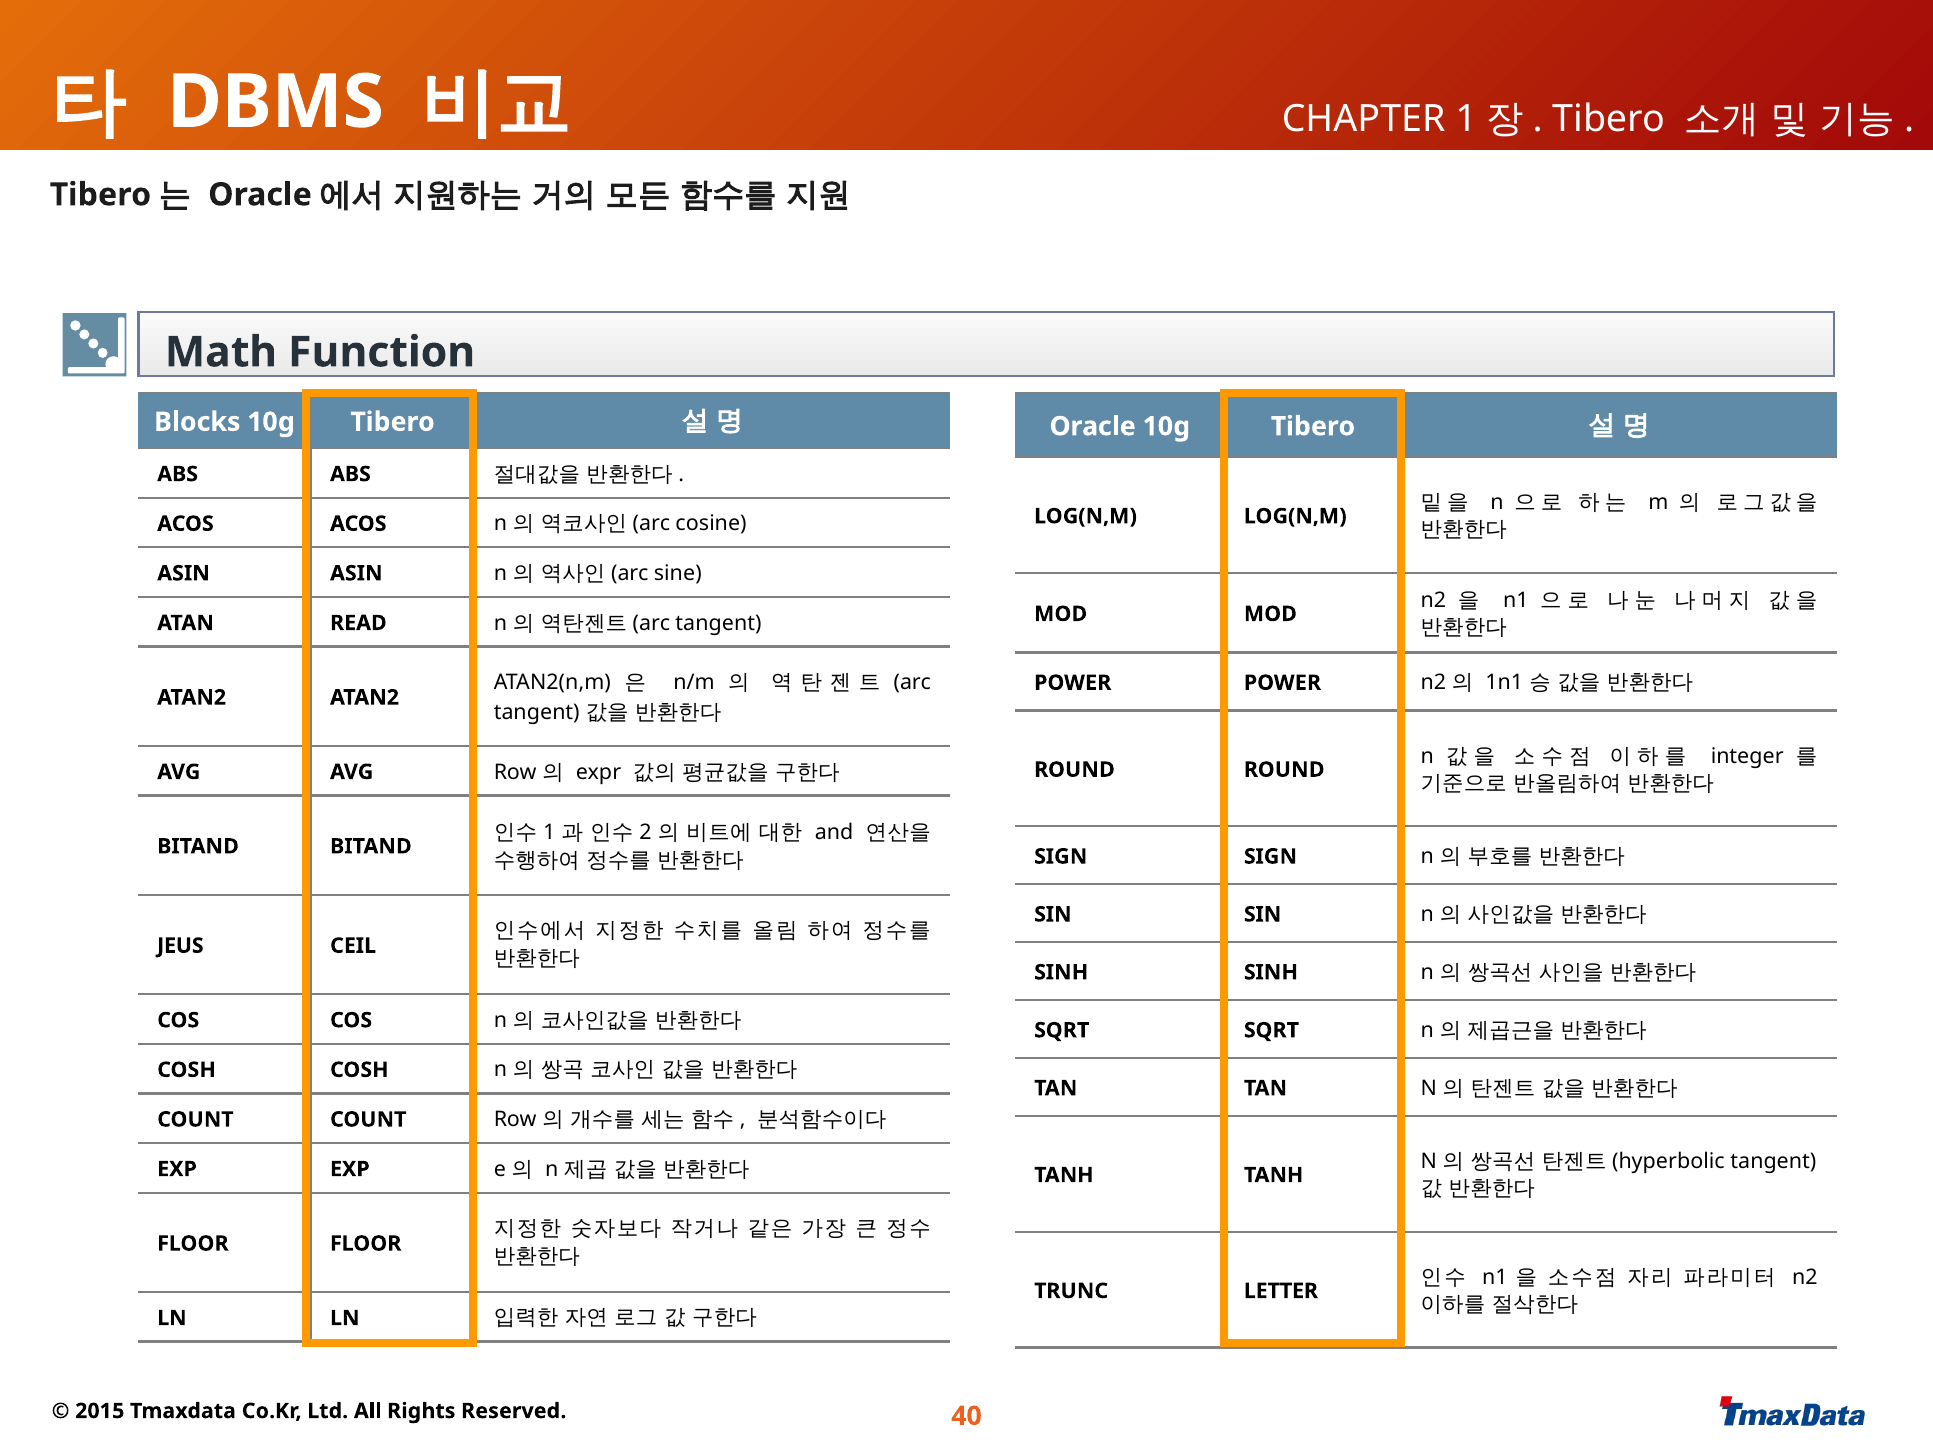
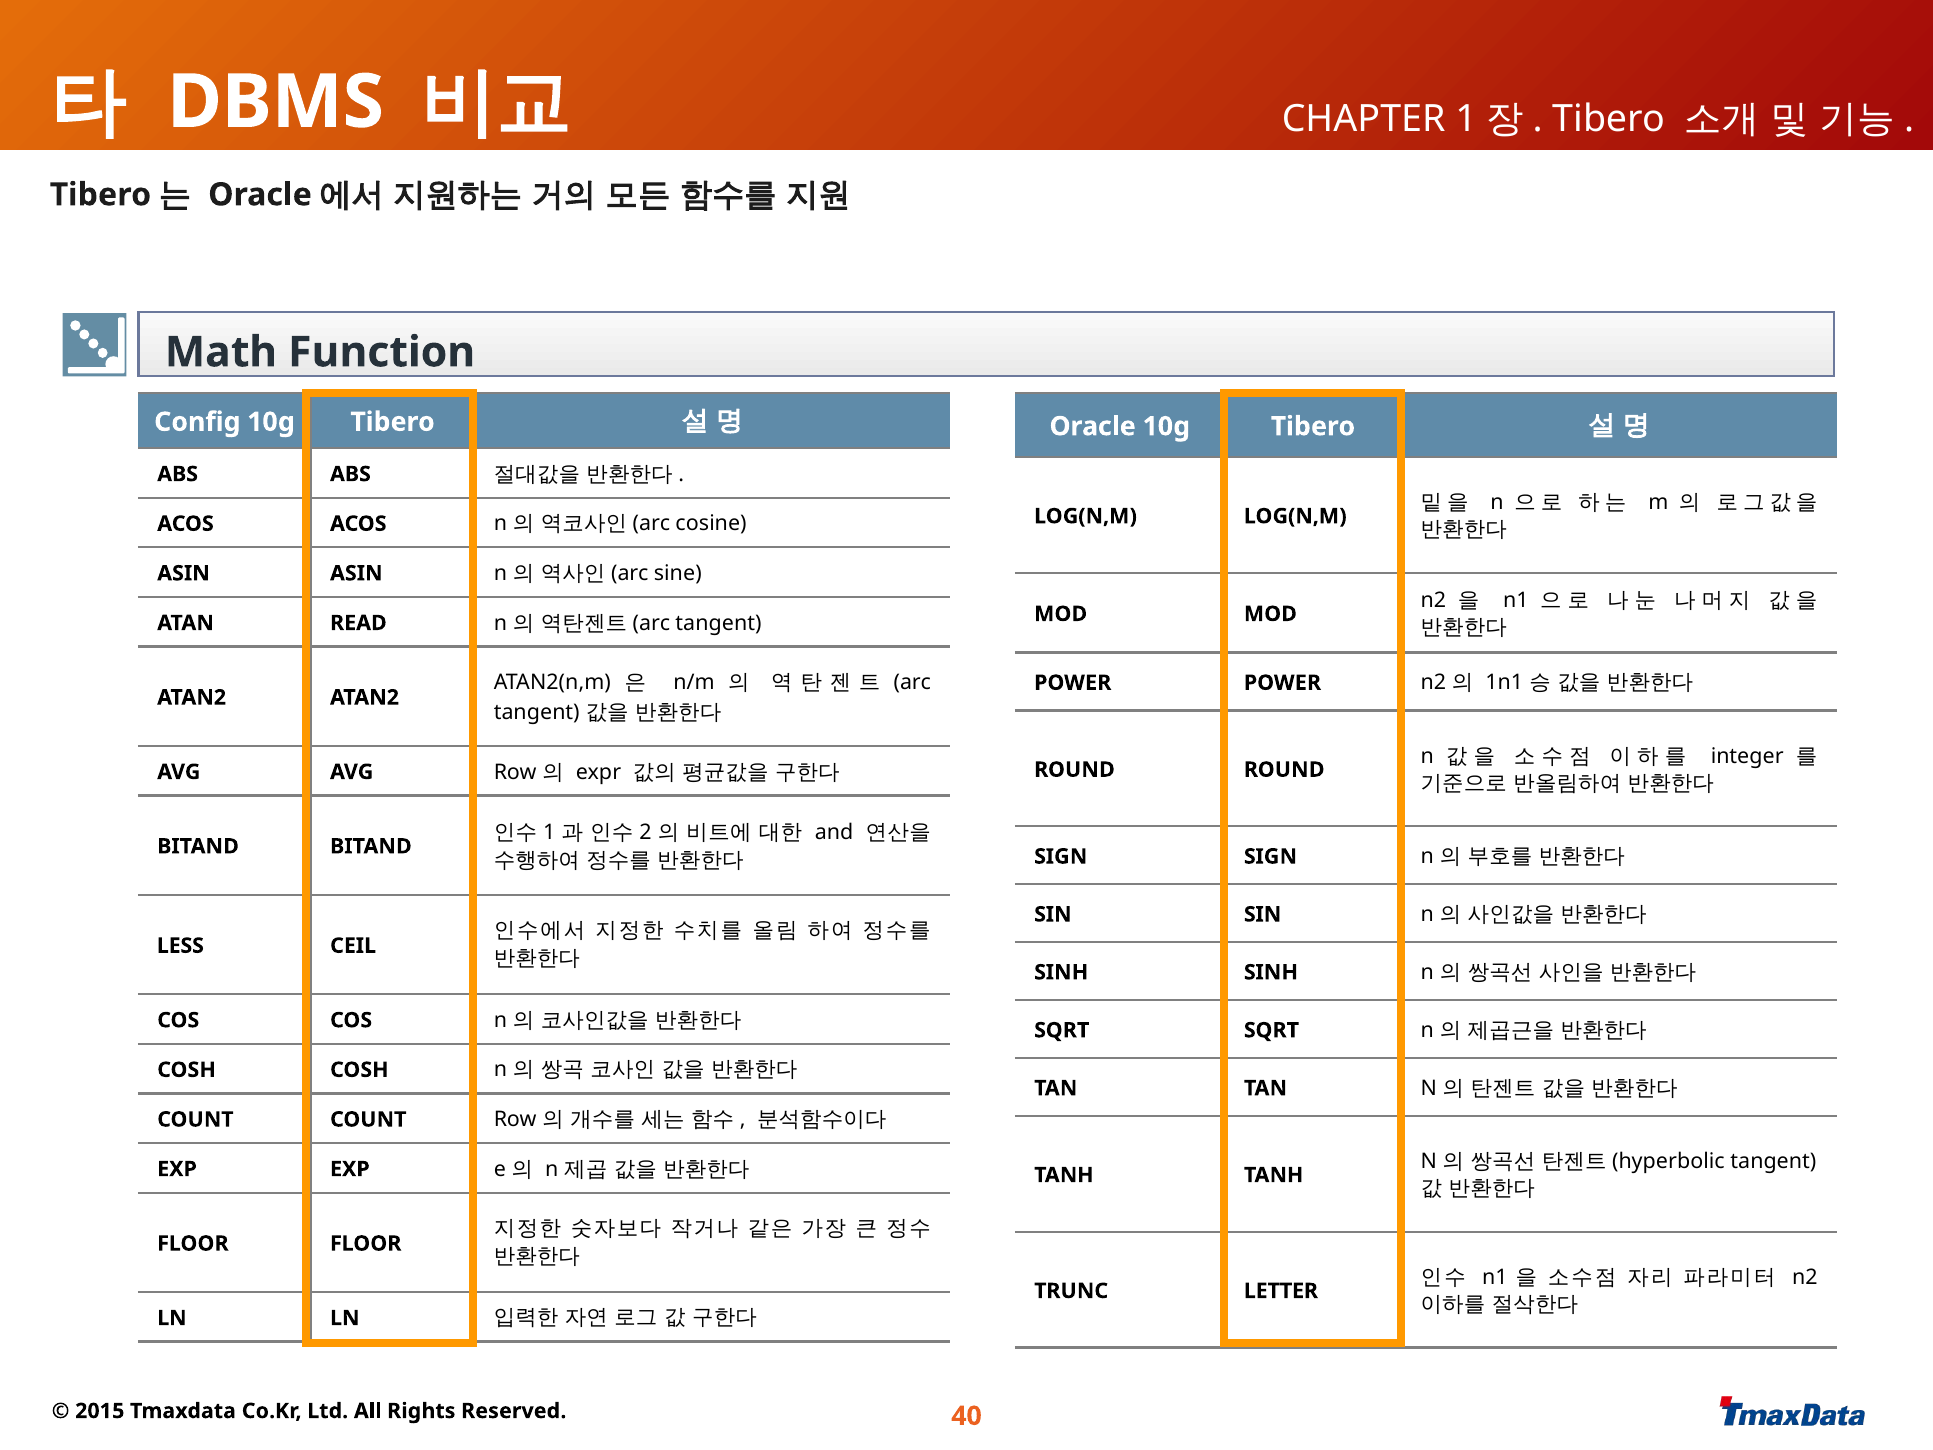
Blocks: Blocks -> Config (197, 422)
JEUS: JEUS -> LESS (180, 946)
